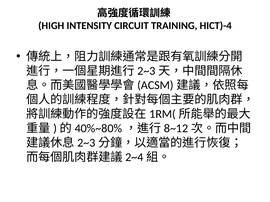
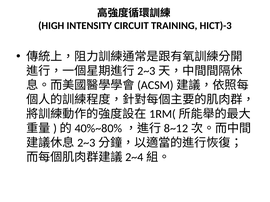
HICT)-4: HICT)-4 -> HICT)-3 (216, 26)
